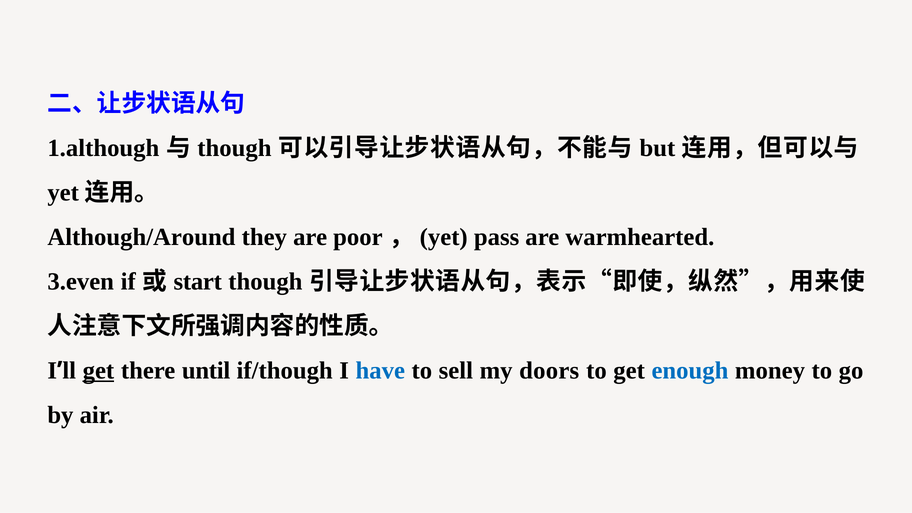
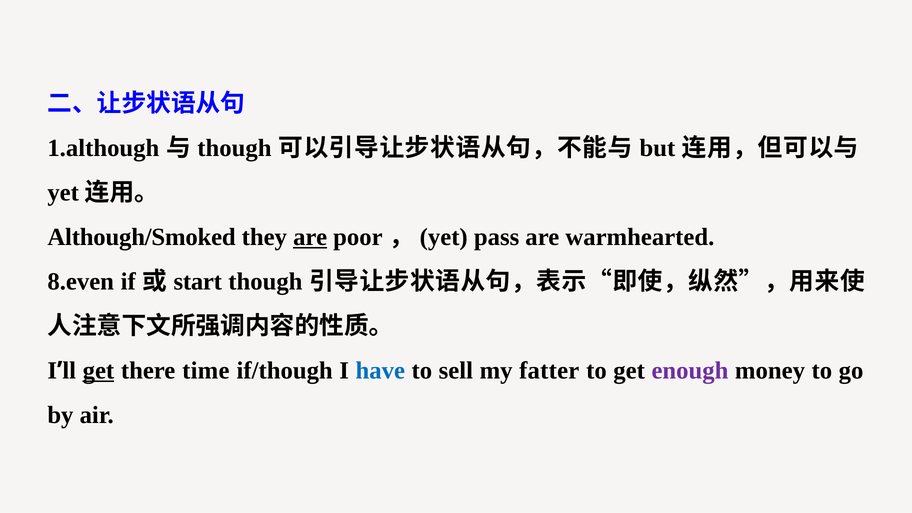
Although/Around: Although/Around -> Although/Smoked (142, 237)
are underline: none -> present (310, 237)
3.even: 3.even -> 8.even (81, 282)
until: until -> time (206, 371)
doors: doors -> fatter (549, 371)
enough colour: blue -> purple (690, 371)
